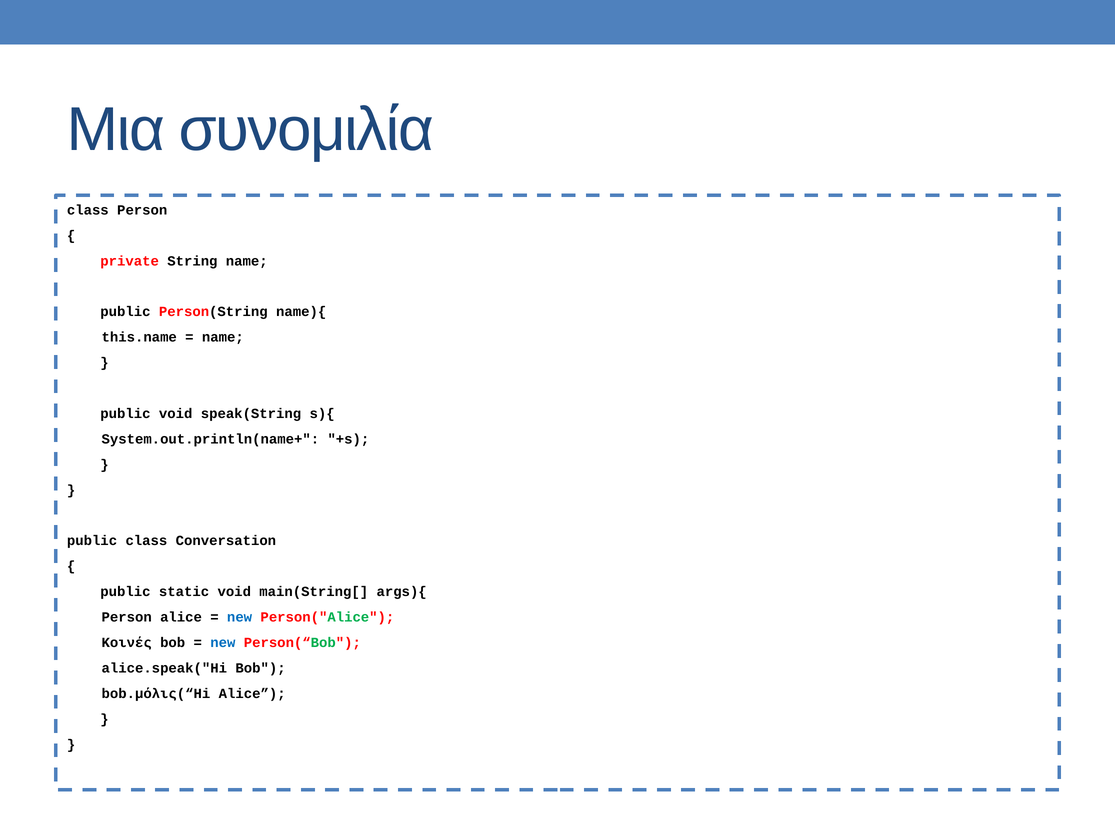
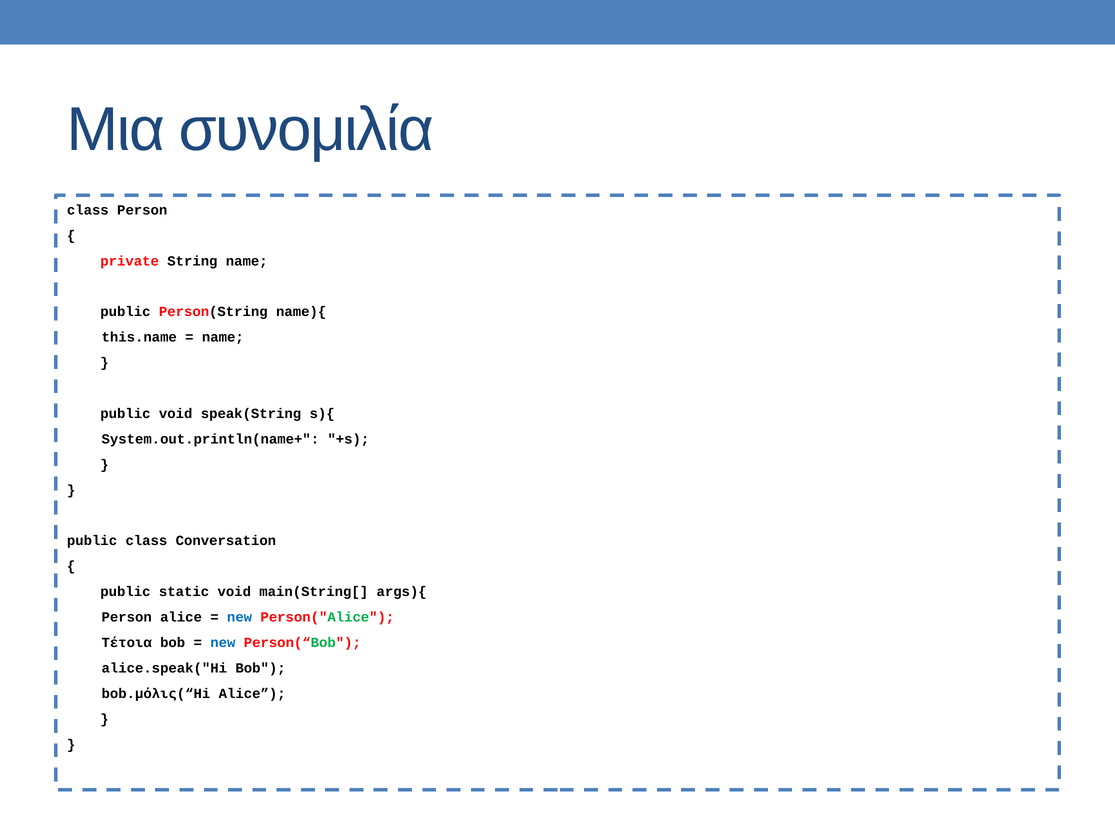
Κοινές: Κοινές -> Τέτοια (127, 643)
